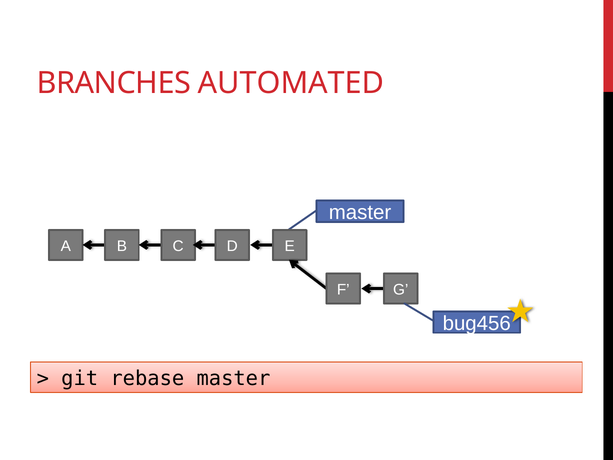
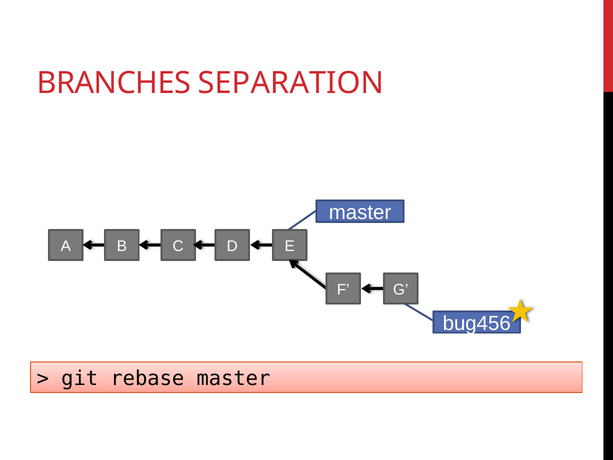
AUTOMATED: AUTOMATED -> SEPARATION (291, 83)
